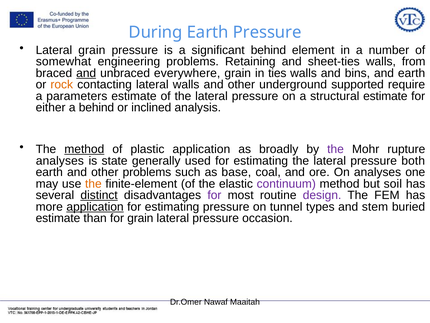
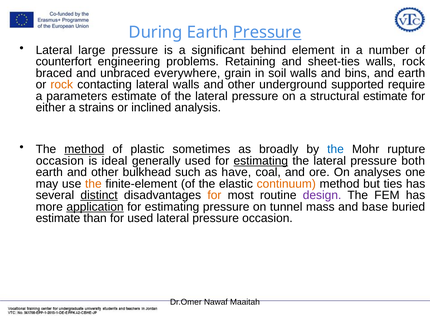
Pressure underline: none -> present (267, 32)
Lateral grain: grain -> large (92, 50)
somewhat: somewhat -> counterfort (64, 62)
walls from: from -> rock (414, 62)
and underline: present -> none (86, 73)
ties: ties -> soil (277, 73)
a behind: behind -> strains (96, 107)
plastic application: application -> sometimes (201, 149)
the colour: purple -> blue (336, 149)
analyses: analyses -> occasion (60, 161)
state: state -> ideal (115, 161)
estimating underline: none -> present (261, 161)
other problems: problems -> bulkhead (147, 172)
base: base -> have (236, 172)
continuum colour: purple -> orange (286, 183)
soil: soil -> ties (393, 183)
for colour: purple -> orange (214, 195)
types: types -> mass (320, 206)
stem: stem -> base (375, 206)
for grain: grain -> used (140, 218)
